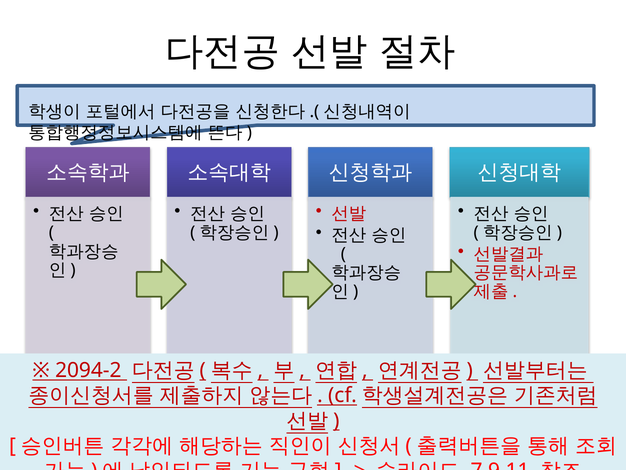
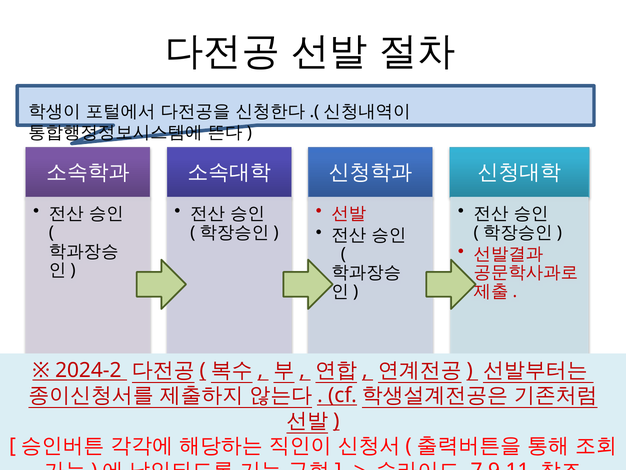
2094-2: 2094-2 -> 2024-2 (88, 370)
